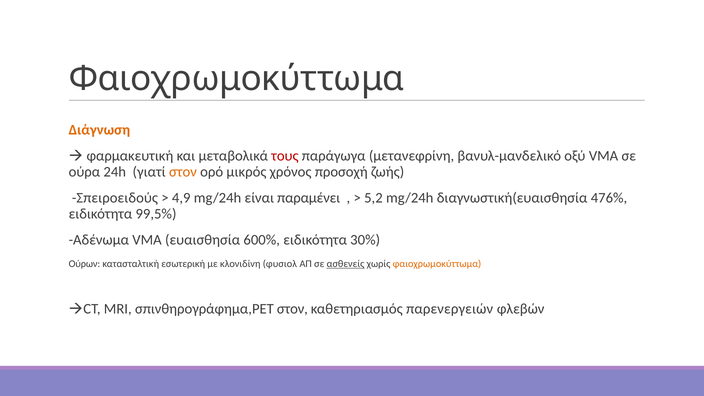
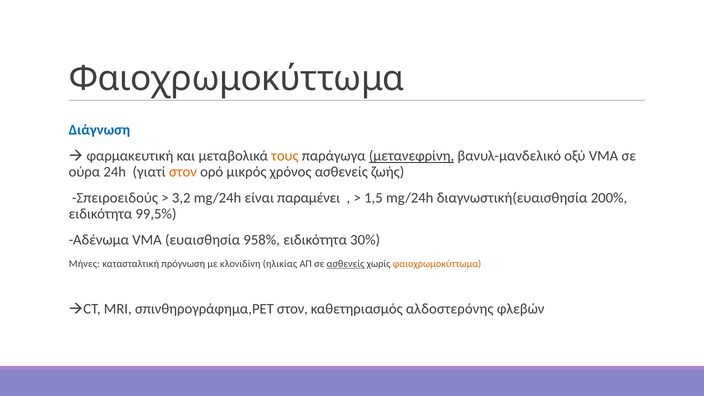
Διάγνωση colour: orange -> blue (99, 130)
τους colour: red -> orange (285, 156)
μετανεφρίνη underline: none -> present (412, 156)
χρόνος προσοχή: προσοχή -> ασθενείς (341, 172)
4,9: 4,9 -> 3,2 (181, 198)
5,2: 5,2 -> 1,5 (373, 198)
476%: 476% -> 200% (609, 198)
600%: 600% -> 958% (262, 240)
Ούρων: Ούρων -> Μήνες (84, 264)
εσωτερική: εσωτερική -> πρόγνωση (183, 264)
φυσιολ: φυσιολ -> ηλικίας (280, 264)
παρενεργειών: παρενεργειών -> αλδοστερόνης (450, 309)
